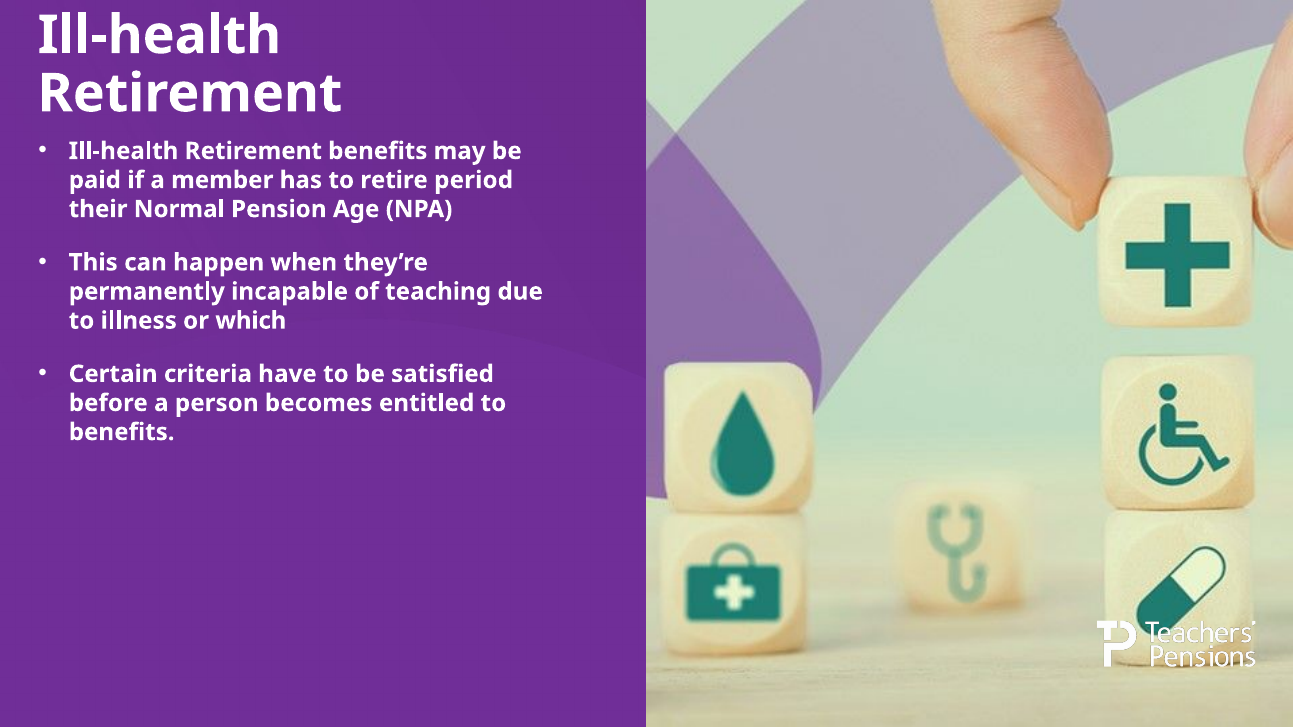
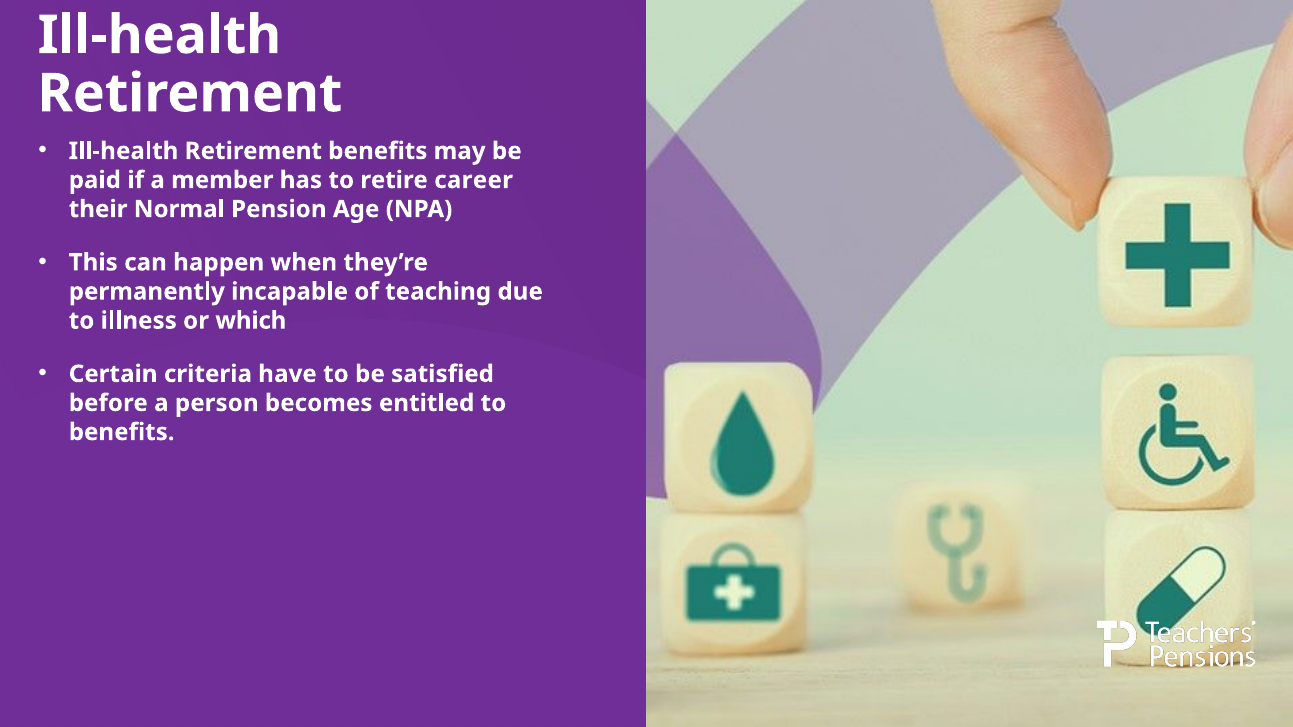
period: period -> career (474, 180)
